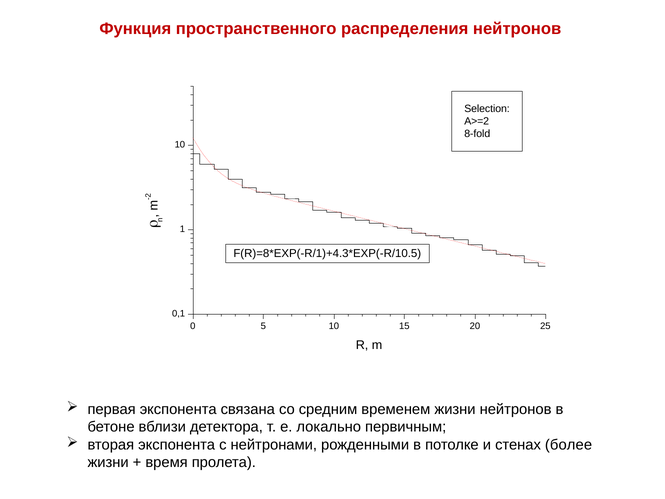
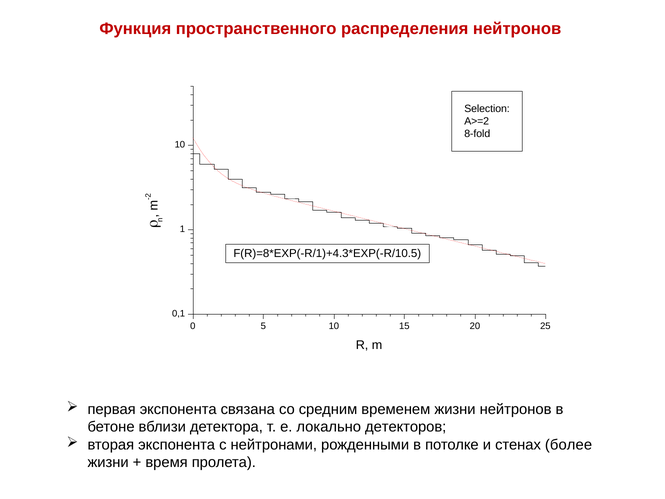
первичным: первичным -> детекторов (406, 427)
